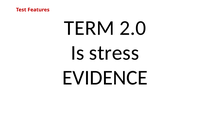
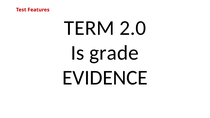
stress: stress -> grade (114, 53)
